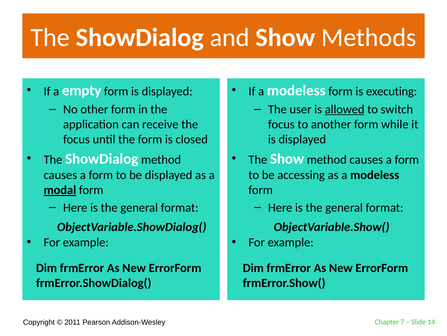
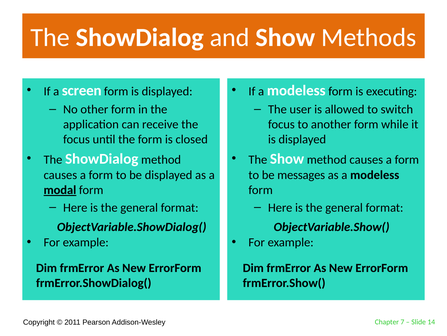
empty: empty -> screen (82, 90)
allowed underline: present -> none (345, 109)
accessing: accessing -> messages (301, 175)
